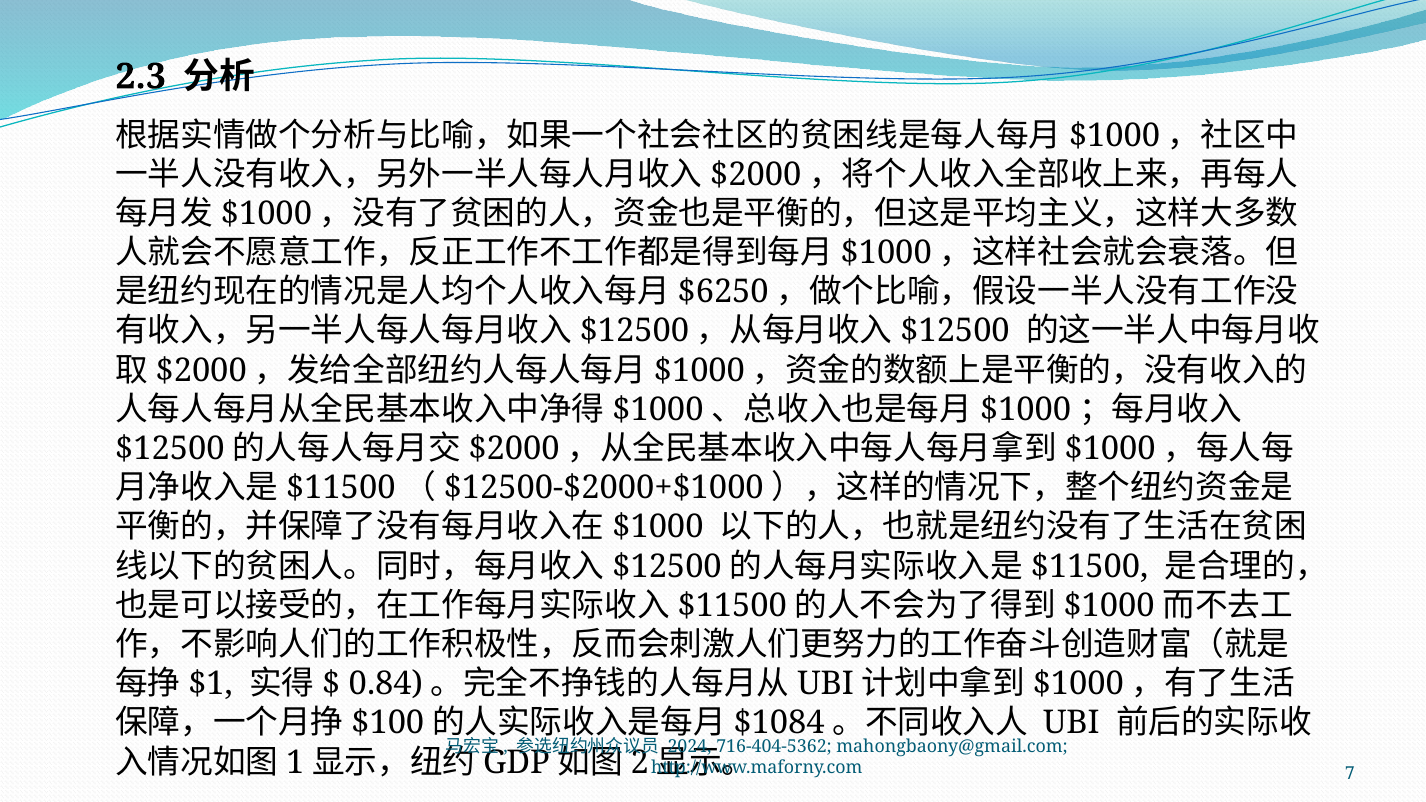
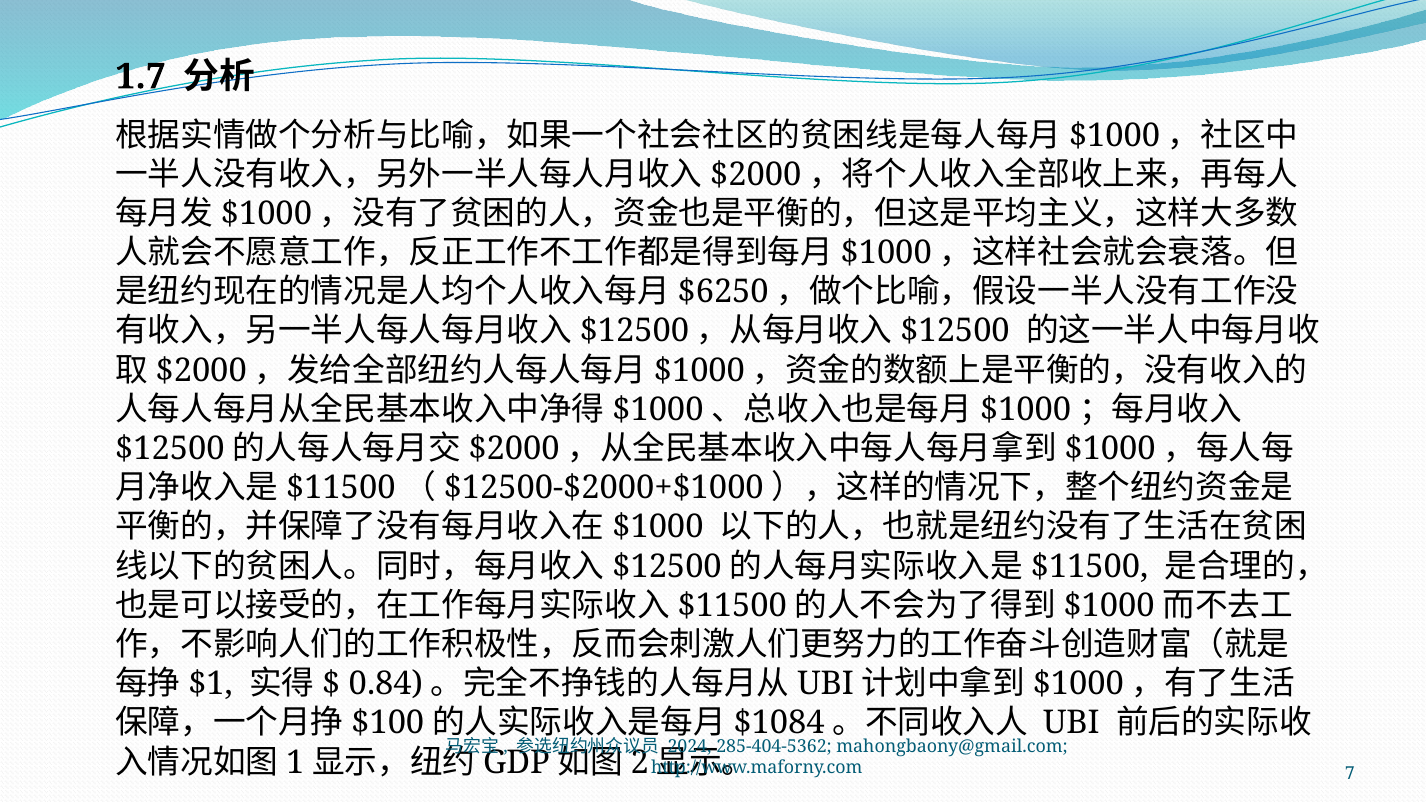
2.3: 2.3 -> 1.7 (141, 77)
716-404-5362: 716-404-5362 -> 285-404-5362 (774, 747)
